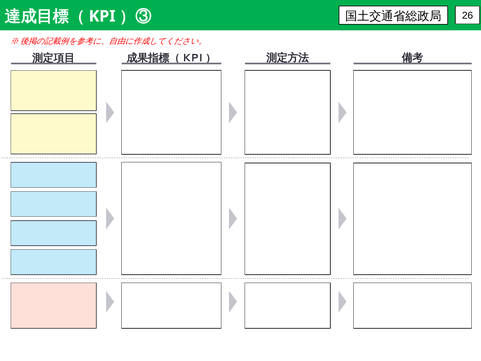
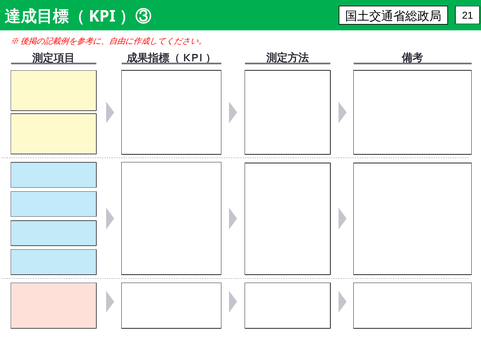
26: 26 -> 21 (468, 16)
